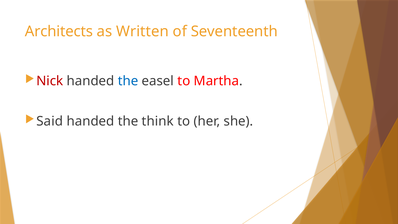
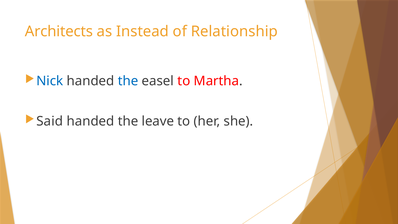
Written: Written -> Instead (142, 31)
Seventeenth: Seventeenth -> Relationship (234, 31)
Nick colour: red -> blue (50, 81)
think: think -> leave (158, 121)
